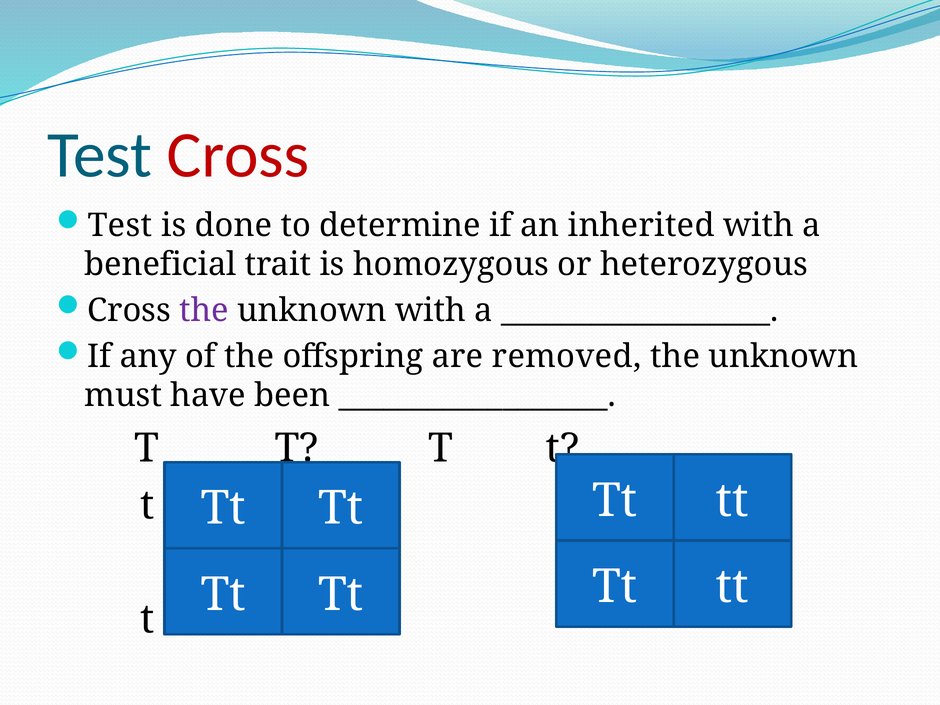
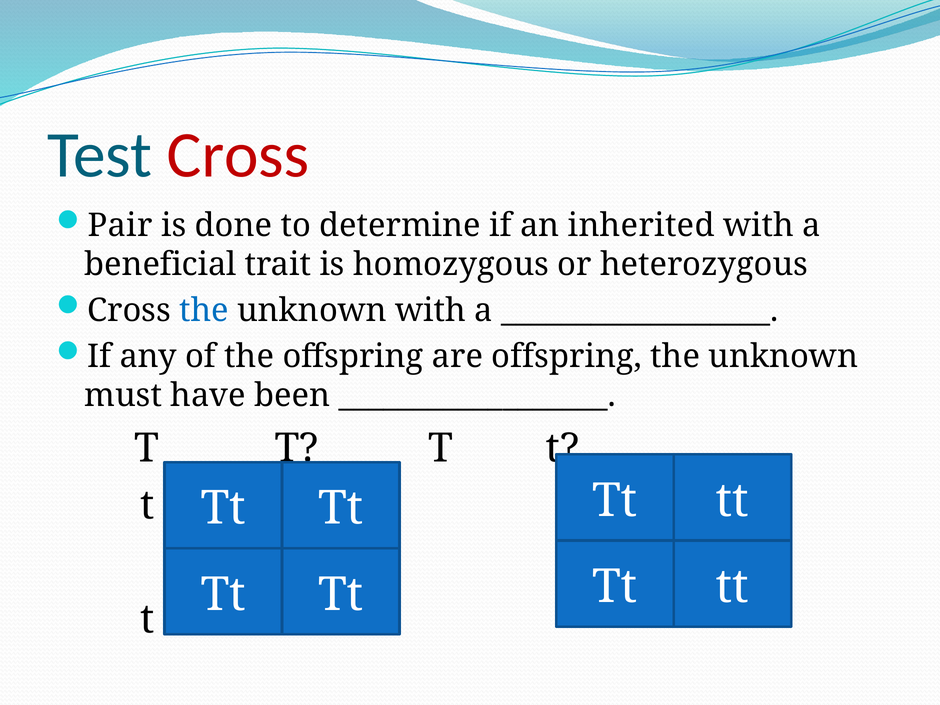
Test: Test -> Pair (120, 225)
the colour: purple -> blue (204, 311)
are removed: removed -> offspring (567, 356)
